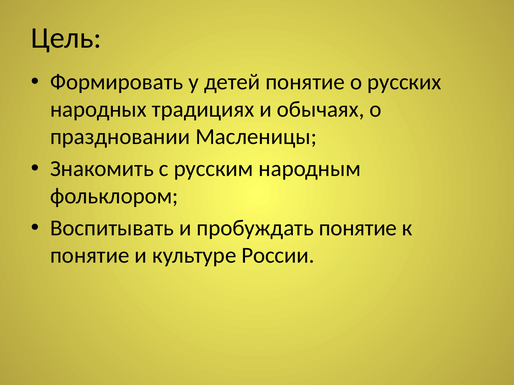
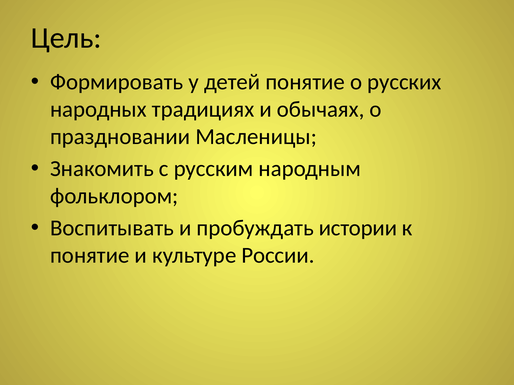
пробуждать понятие: понятие -> истории (358, 228)
